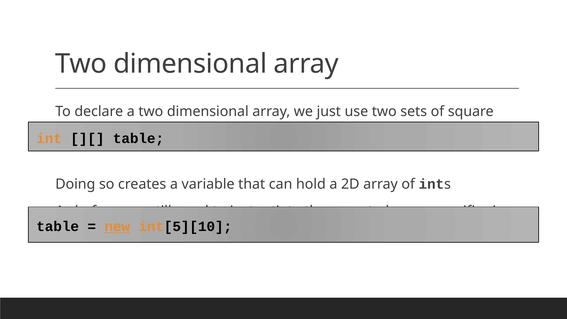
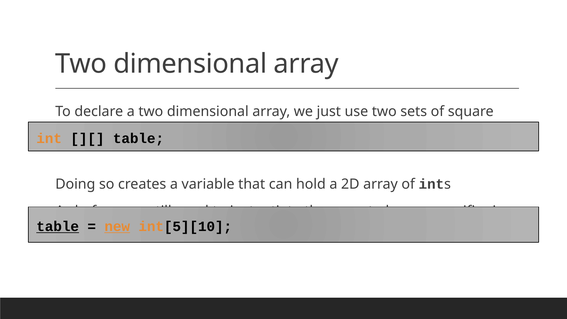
table underline: none -> present (58, 227)
